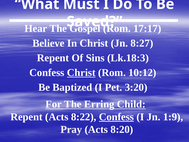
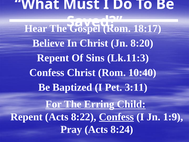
17:17: 17:17 -> 18:17 (147, 28)
8:27: 8:27 -> 8:20 (142, 43)
Lk.18:3: Lk.18:3 -> Lk.11:3 (128, 58)
Christ underline: present -> none (81, 73)
10:12: 10:12 -> 10:40 (142, 73)
3:20: 3:20 -> 3:11 (136, 87)
8:20: 8:20 -> 8:24 (122, 129)
